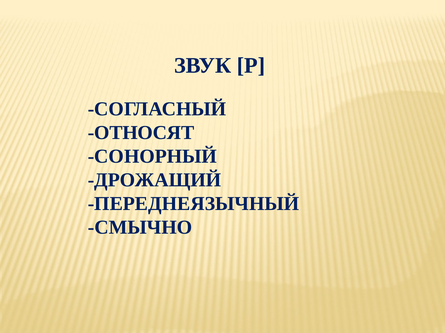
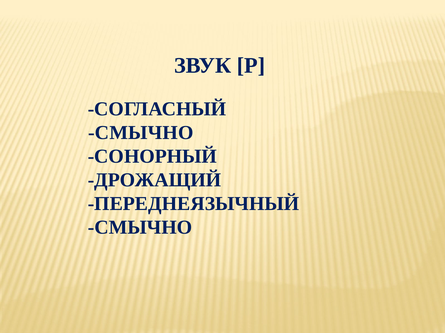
ОТНОСЯТ: ОТНОСЯТ -> СМЫЧНО (141, 133)
